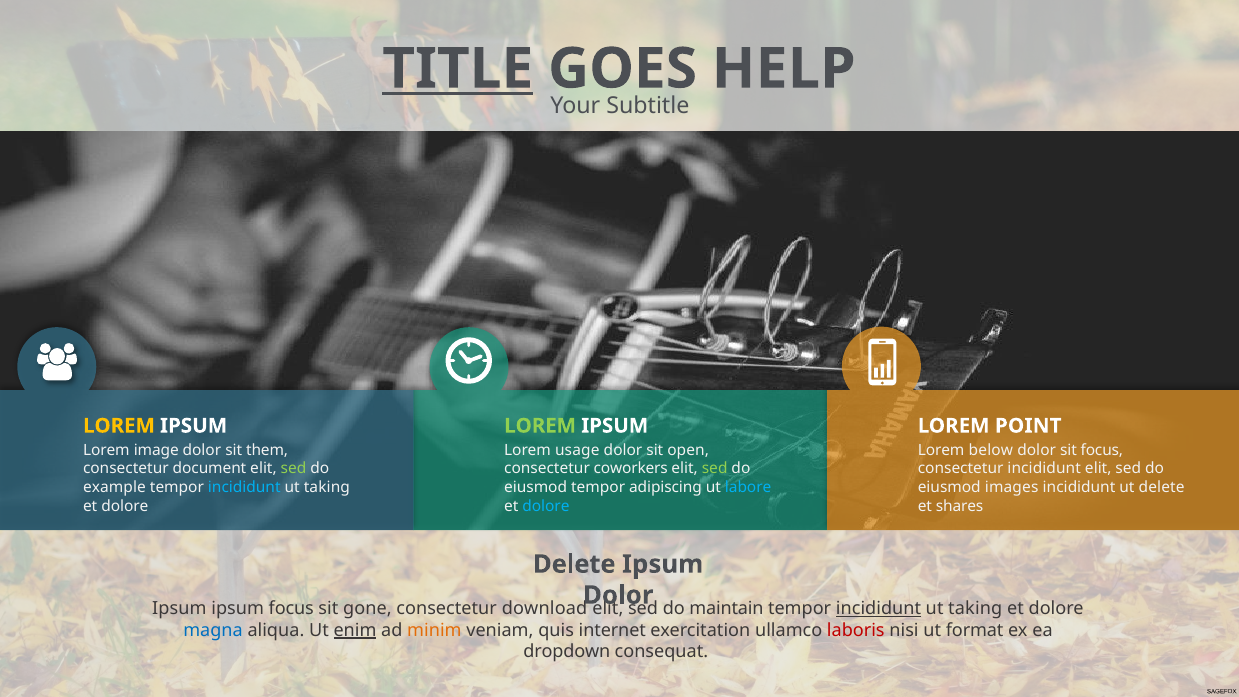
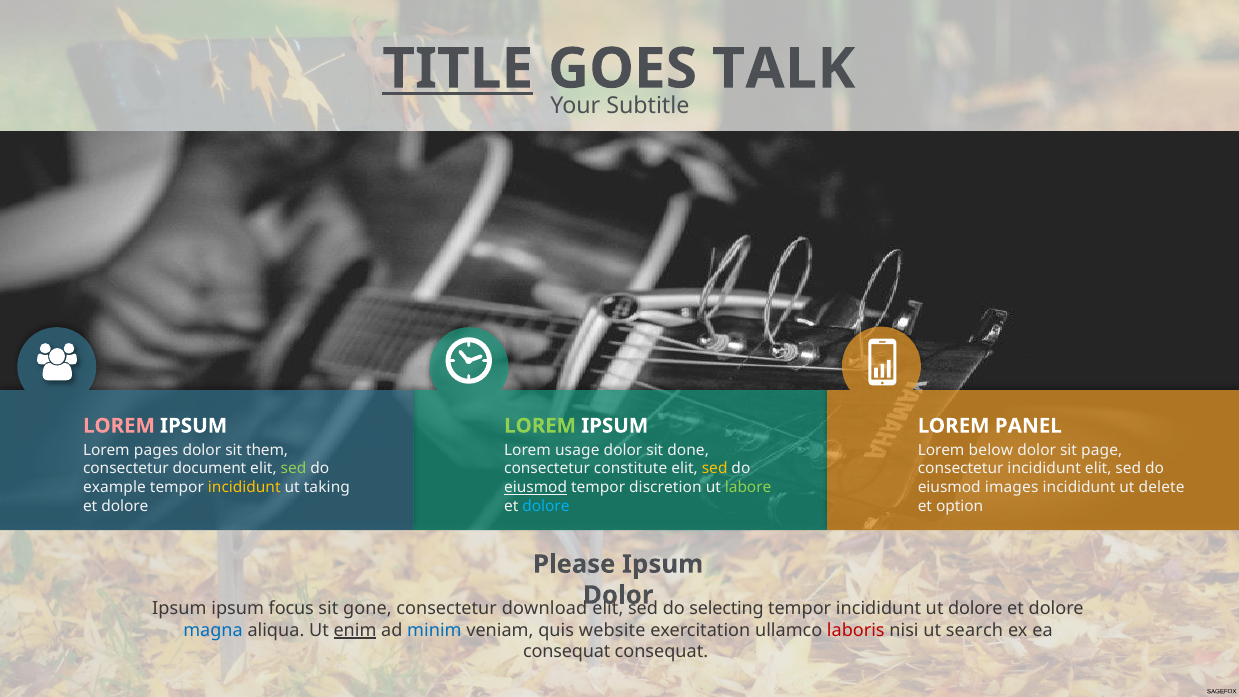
HELP: HELP -> TALK (784, 69)
LOREM colour: yellow -> pink (119, 426)
POINT: POINT -> PANEL (1028, 426)
image: image -> pages (156, 450)
open: open -> done (688, 450)
sit focus: focus -> page (1102, 450)
coworkers: coworkers -> constitute (631, 469)
sed colour: light green -> yellow (715, 469)
incididunt colour: light blue -> yellow (244, 487)
eiusmod underline: none -> present (536, 487)
adipiscing: adipiscing -> discretion (665, 487)
labore colour: light blue -> light green (748, 487)
shares: shares -> option (960, 506)
Delete: Delete -> Please (574, 564)
maintain: maintain -> selecting (727, 608)
incididunt underline: present -> none (879, 608)
taking: taking -> dolore (975, 608)
minim colour: orange -> blue (434, 630)
internet: internet -> website (612, 630)
format: format -> search (975, 630)
dropdown: dropdown -> consequat (567, 652)
